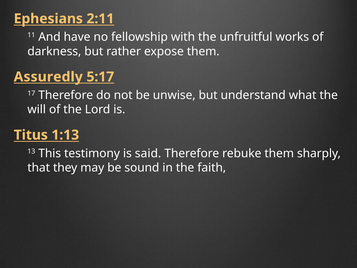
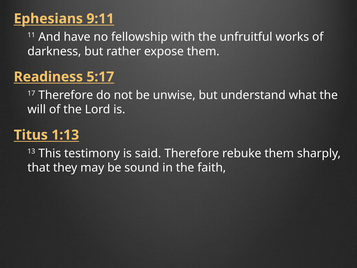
2:11: 2:11 -> 9:11 (100, 19)
Assuredly: Assuredly -> Readiness (48, 77)
